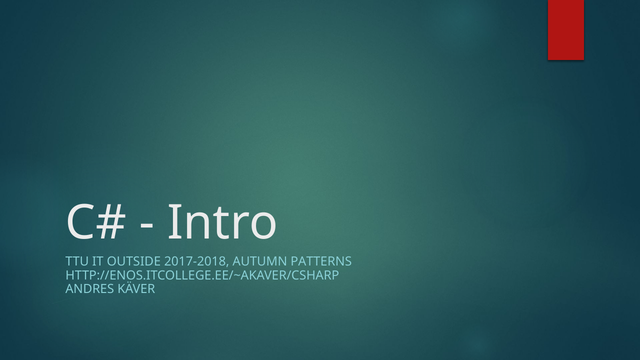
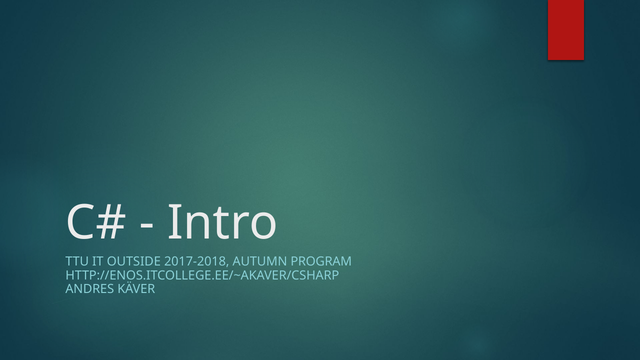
PATTERNS: PATTERNS -> PROGRAM (321, 262)
